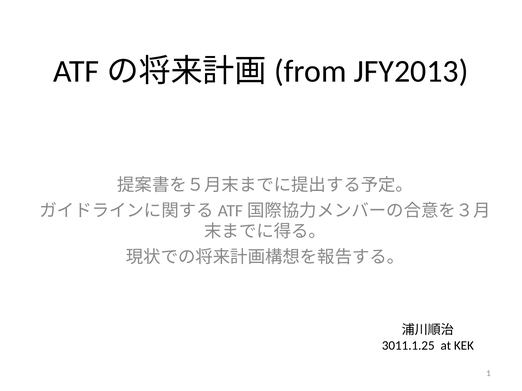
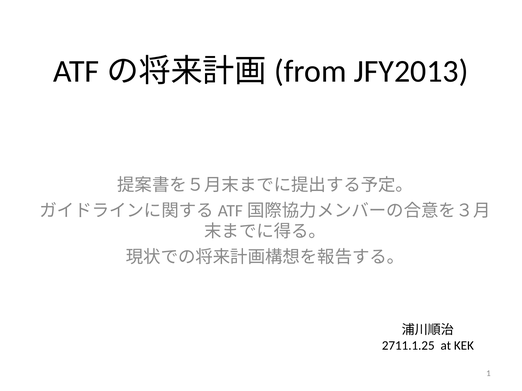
3011.1.25: 3011.1.25 -> 2711.1.25 (408, 346)
